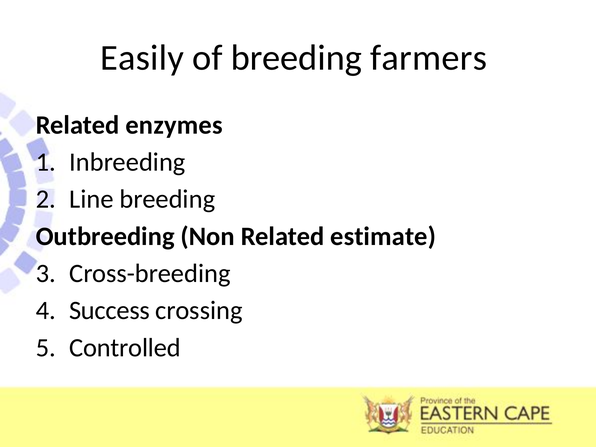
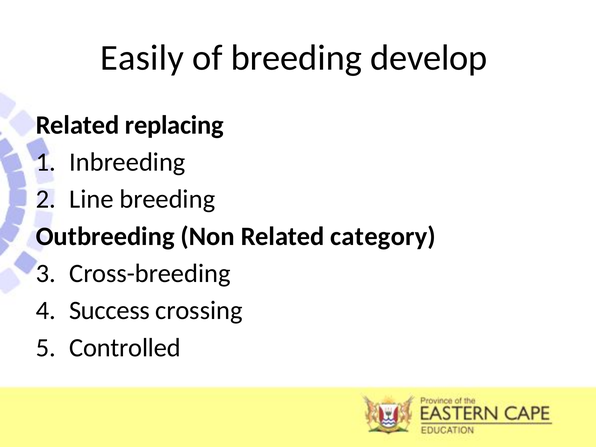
farmers: farmers -> develop (429, 58)
enzymes: enzymes -> replacing (174, 125)
estimate: estimate -> category (383, 236)
